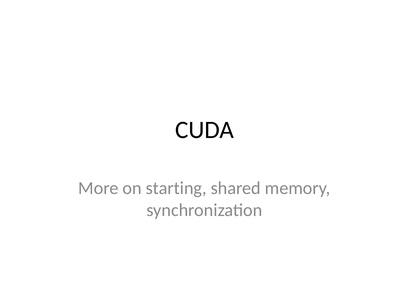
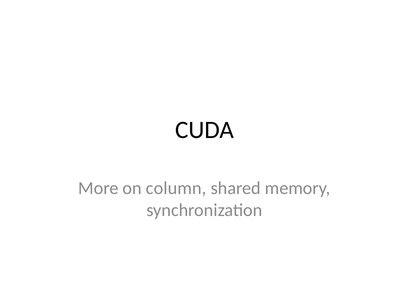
starting: starting -> column (176, 188)
